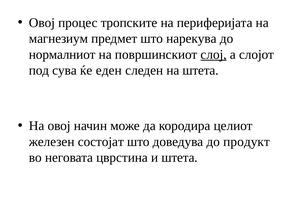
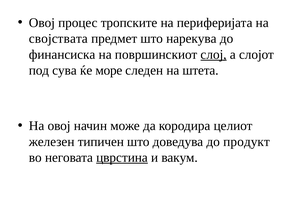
магнезиум: магнезиум -> својствата (58, 39)
нормалниот: нормалниот -> финансиска (62, 54)
еден: еден -> море (109, 70)
состојат: состојат -> типичен (101, 142)
цврстина underline: none -> present (122, 157)
и штета: штета -> вакум (180, 157)
